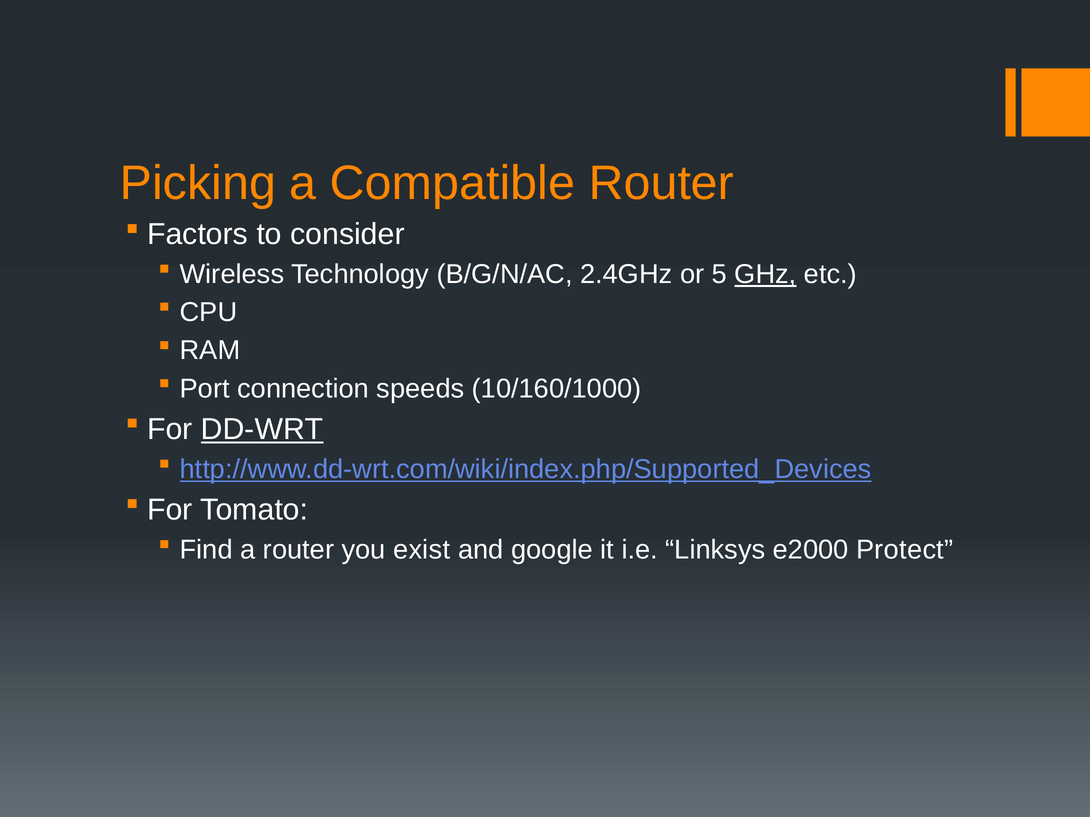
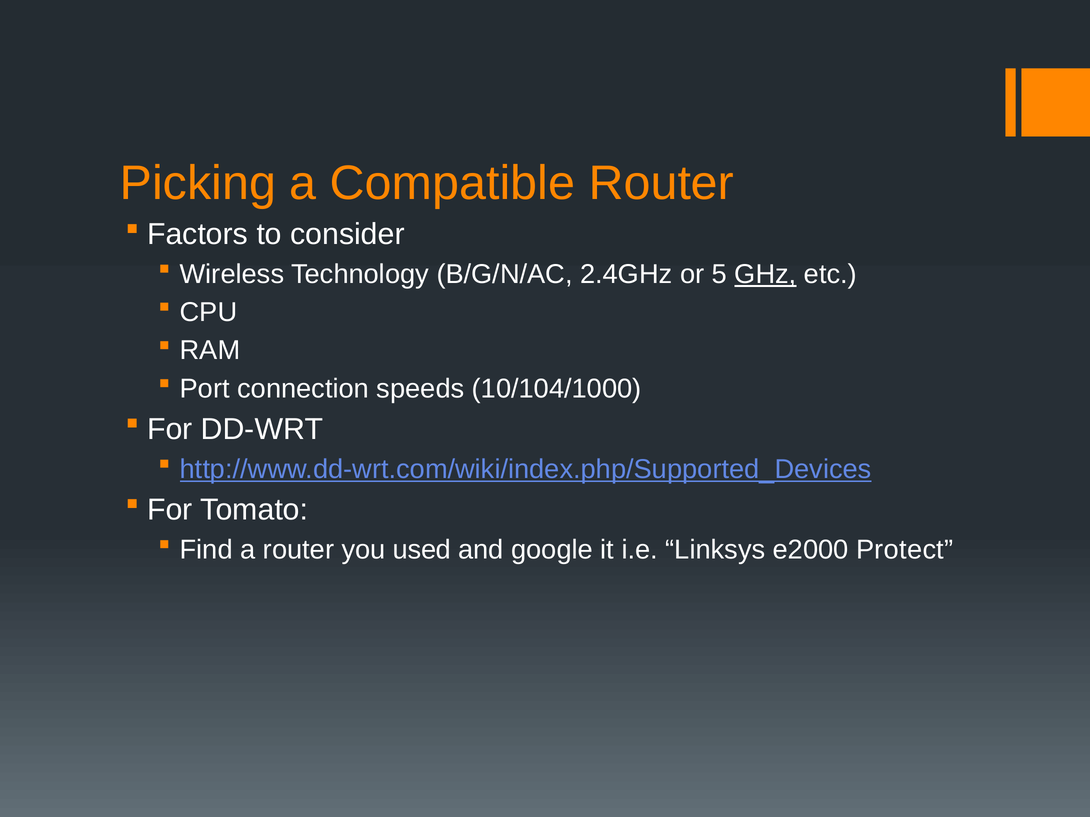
10/160/1000: 10/160/1000 -> 10/104/1000 (557, 389)
DD-WRT underline: present -> none (262, 430)
exist: exist -> used (422, 550)
